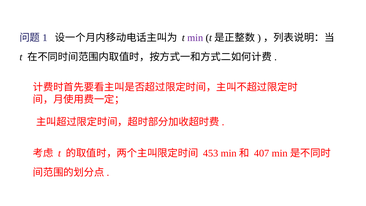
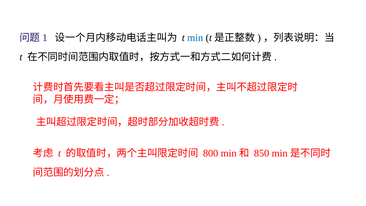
min colour: purple -> blue (195, 38)
453: 453 -> 800 (211, 153)
407: 407 -> 850 (262, 153)
